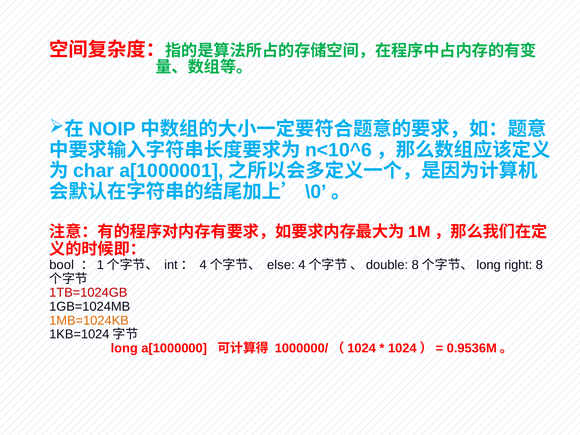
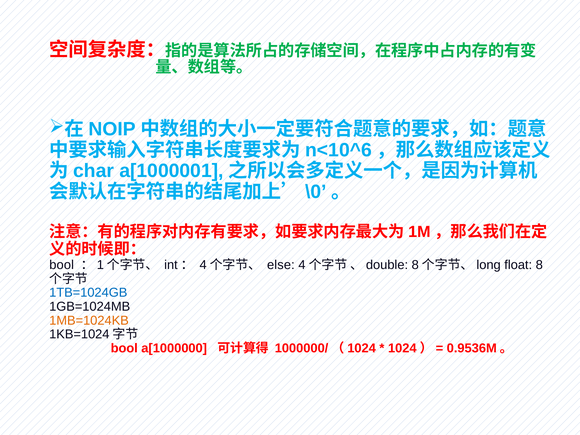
right: right -> float (518, 265)
1TB=1024GB colour: red -> blue (88, 293)
long: long -> bool (124, 348)
